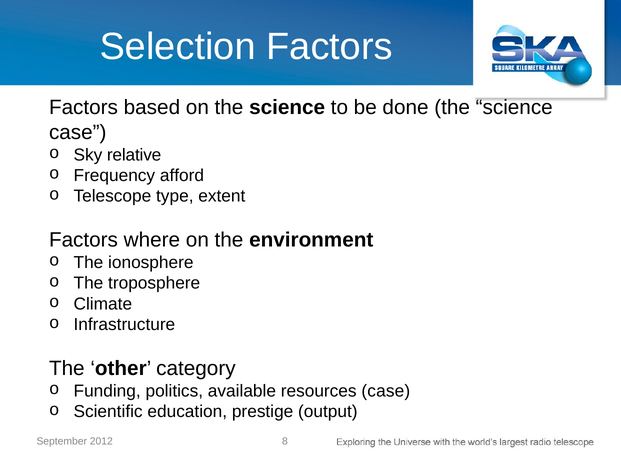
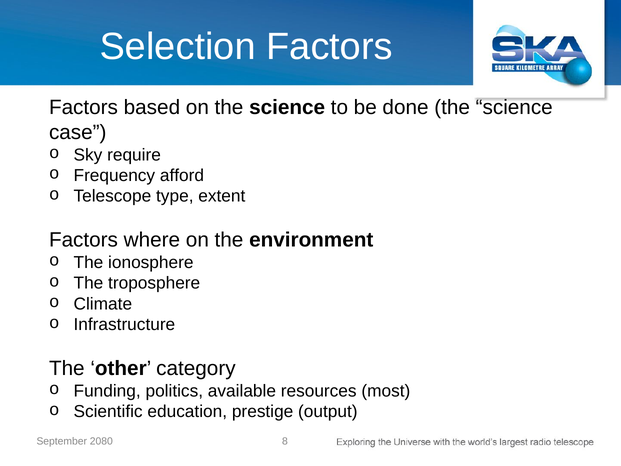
relative: relative -> require (134, 155)
resources case: case -> most (386, 391)
2012: 2012 -> 2080 (101, 441)
